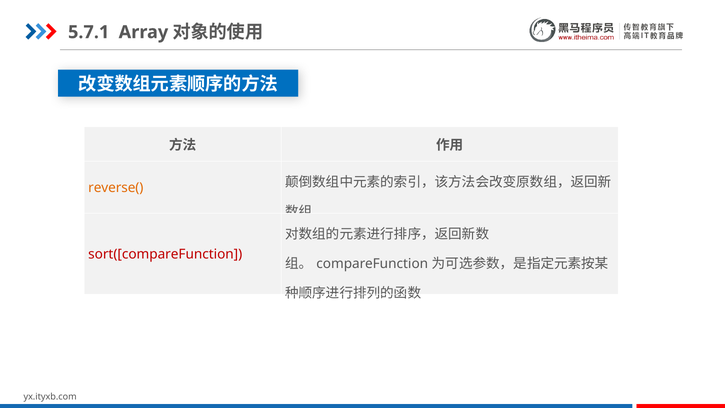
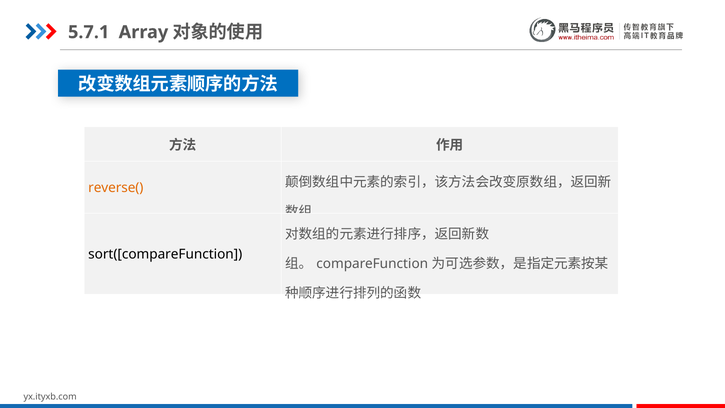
sort([compareFunction colour: red -> black (165, 254)
